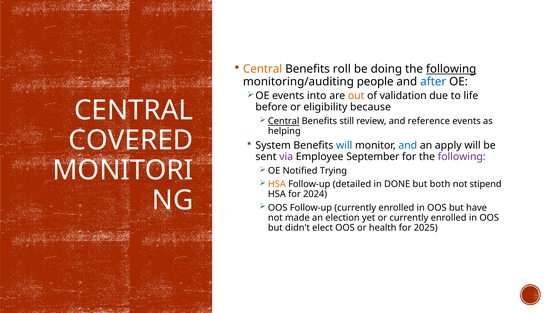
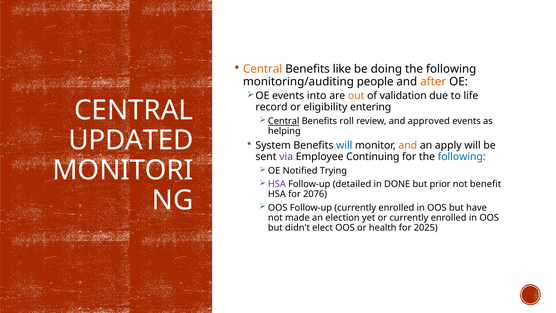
roll: roll -> like (342, 69)
following underline: present -> none (451, 69)
after colour: blue -> orange (433, 82)
before: before -> record (272, 107)
because: because -> entering (371, 107)
still: still -> roll (347, 121)
reference: reference -> approved (429, 121)
COVERED: COVERED -> UPDATED (131, 140)
and colour: blue -> orange (408, 145)
September: September -> Continuing (373, 156)
following colour: purple -> blue (462, 156)
HSA colour: orange -> purple (277, 184)
both: both -> prior (440, 184)
stipend: stipend -> benefit (486, 184)
2024: 2024 -> 2076 (315, 194)
